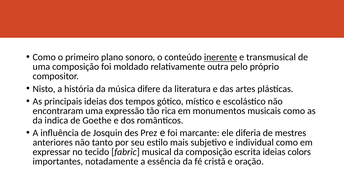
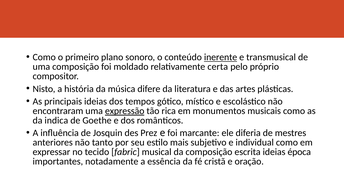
outra: outra -> certa (218, 67)
expressão underline: none -> present (125, 111)
colors: colors -> época (299, 152)
